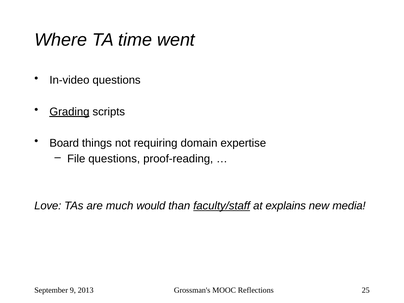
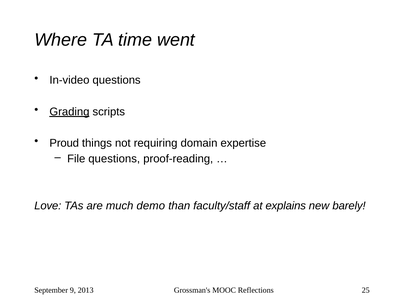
Board: Board -> Proud (64, 143)
would: would -> demo (151, 206)
faculty/staff underline: present -> none (222, 206)
media: media -> barely (349, 206)
